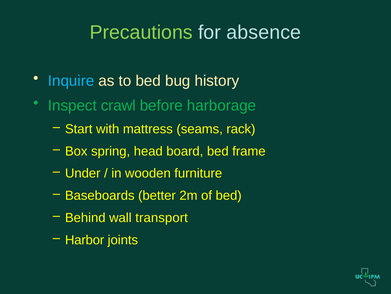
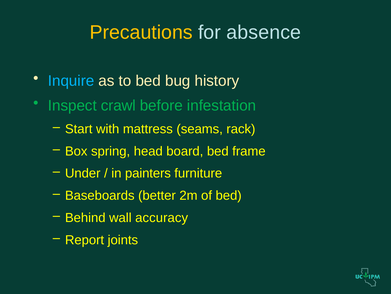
Precautions colour: light green -> yellow (141, 32)
harborage: harborage -> infestation (222, 105)
wooden: wooden -> painters (148, 173)
transport: transport -> accuracy (162, 217)
Harbor: Harbor -> Report (85, 239)
